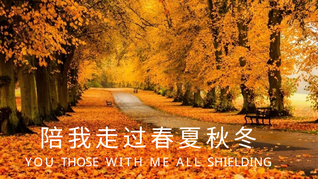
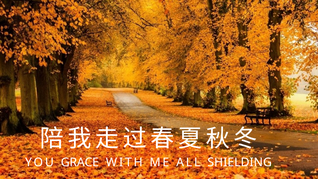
THOSE: THOSE -> GRACE (80, 162)
